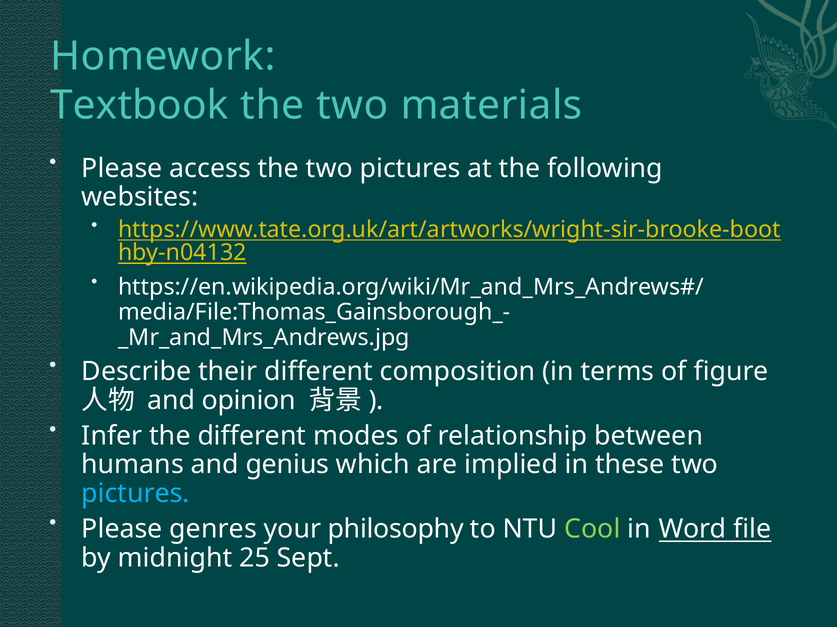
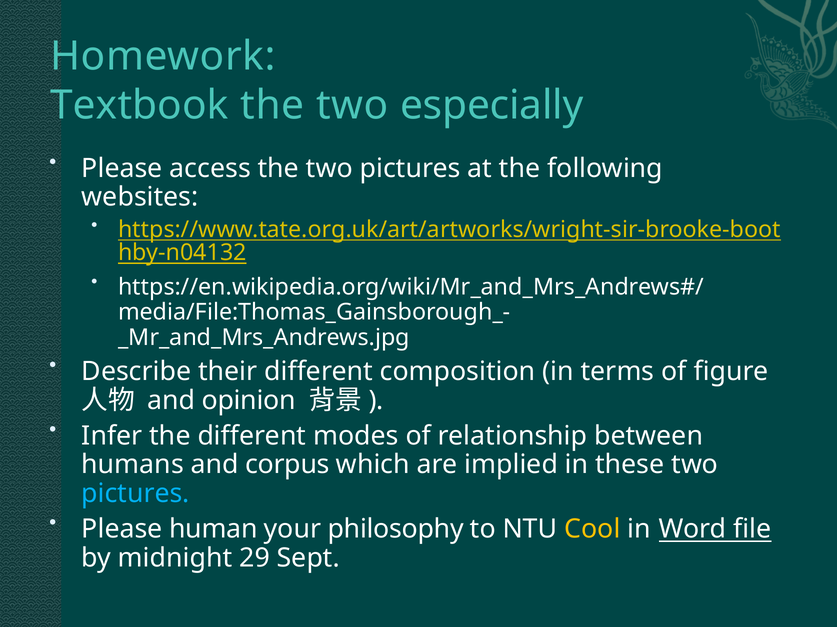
materials: materials -> especially (492, 105)
genius: genius -> corpus (287, 465)
genres: genres -> human (213, 530)
Cool colour: light green -> yellow (592, 530)
25: 25 -> 29 (255, 558)
